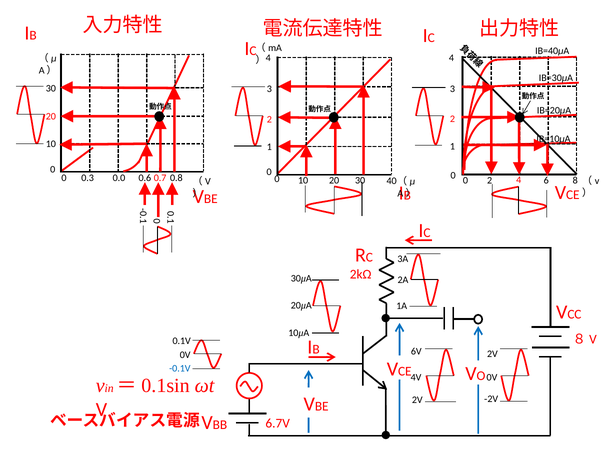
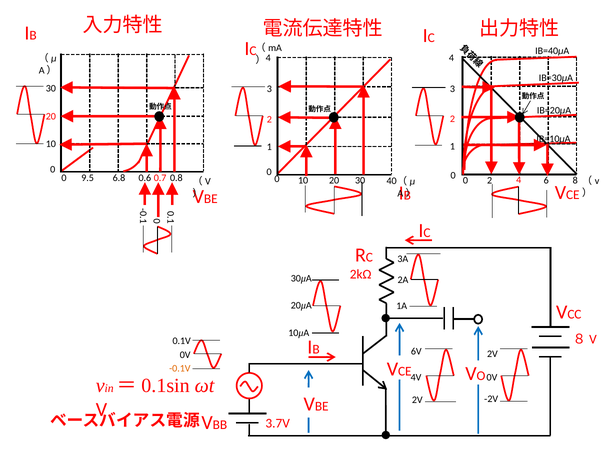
0.3: 0.3 -> 9.5 (88, 178)
0.0: 0.0 -> 6.8 (119, 178)
-0.1V colour: blue -> orange (180, 368)
6.7V: 6.7V -> 3.7V (278, 423)
